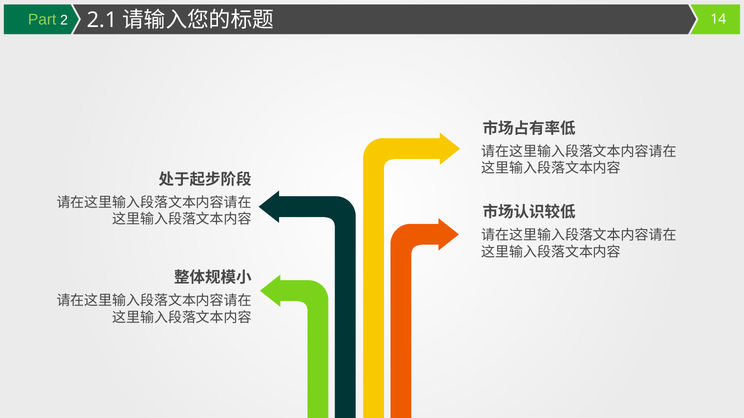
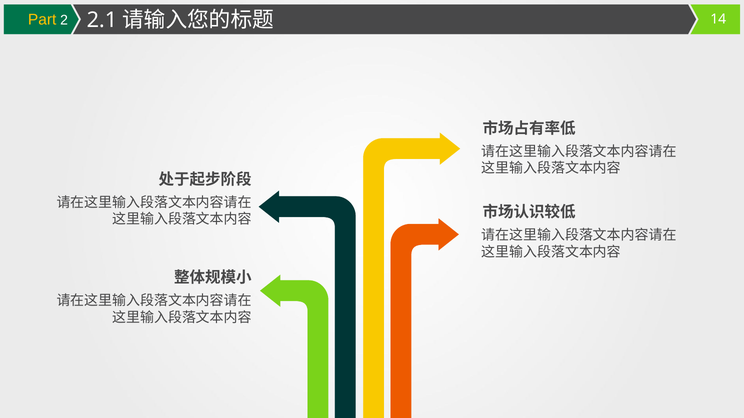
Part colour: light green -> yellow (42, 20)
